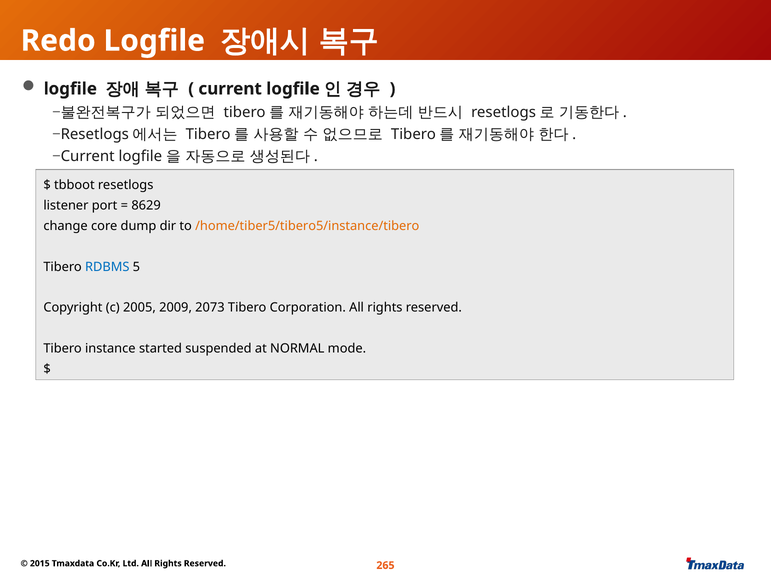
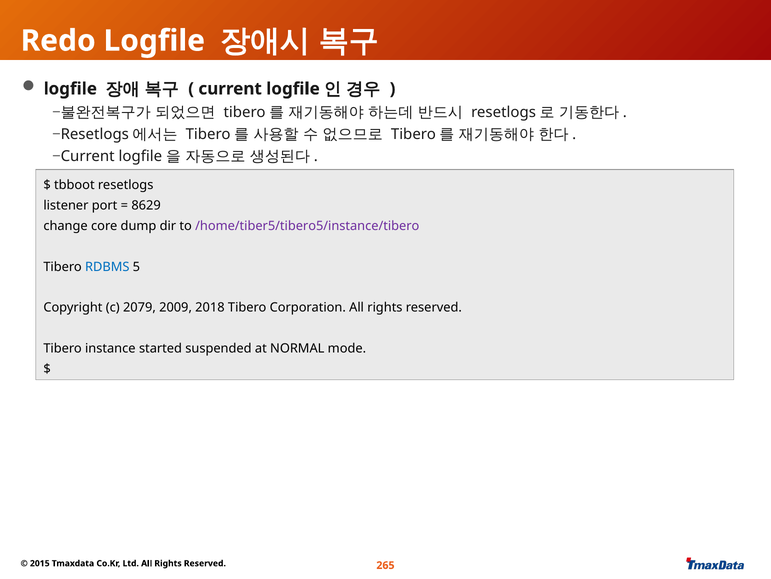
/home/tiber5/tibero5/instance/tibero colour: orange -> purple (307, 226)
2005: 2005 -> 2079 (139, 307)
2073: 2073 -> 2018 (210, 307)
